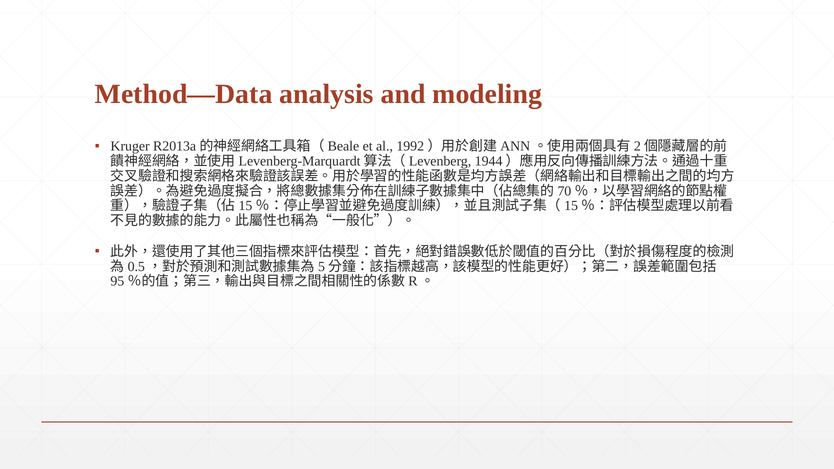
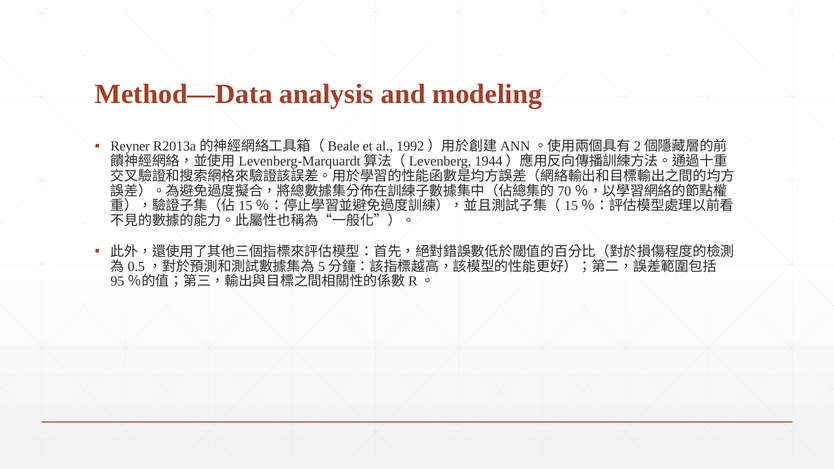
Kruger: Kruger -> Reyner (130, 146)
